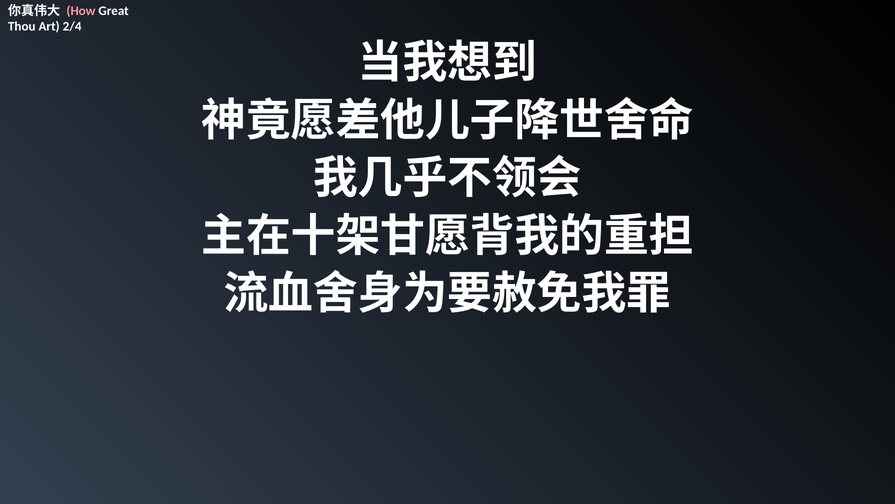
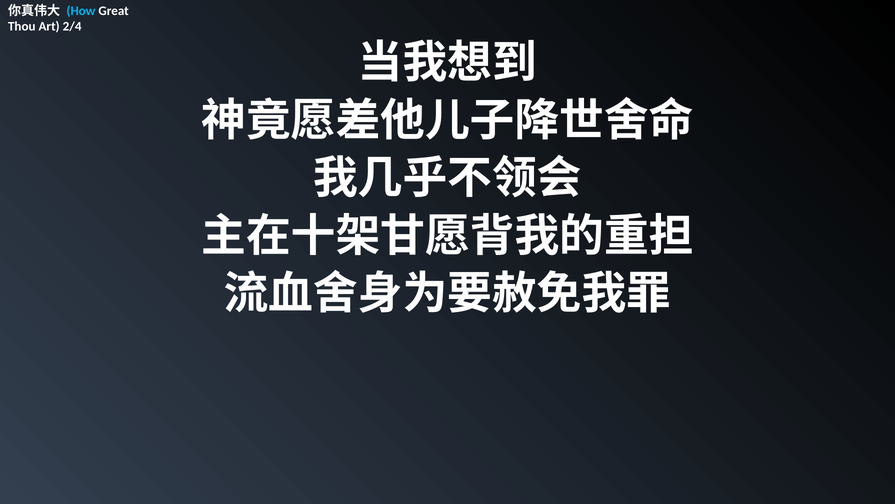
How colour: pink -> light blue (81, 11)
